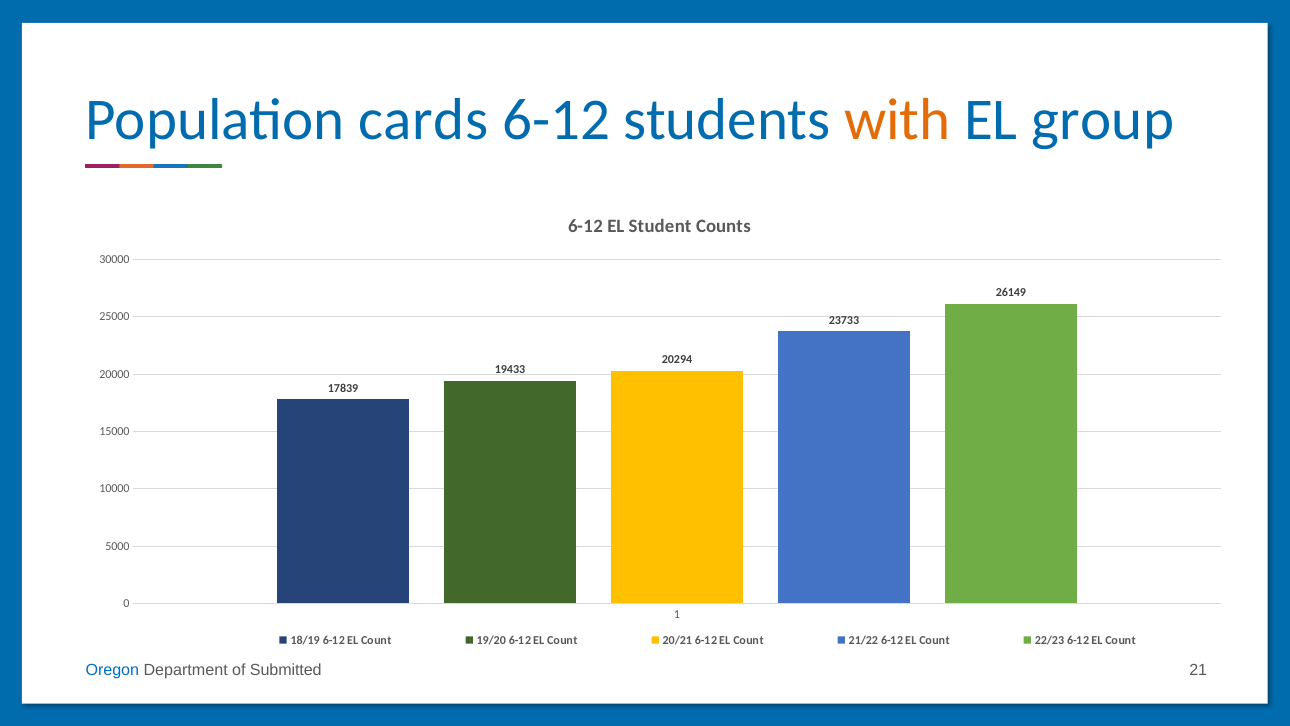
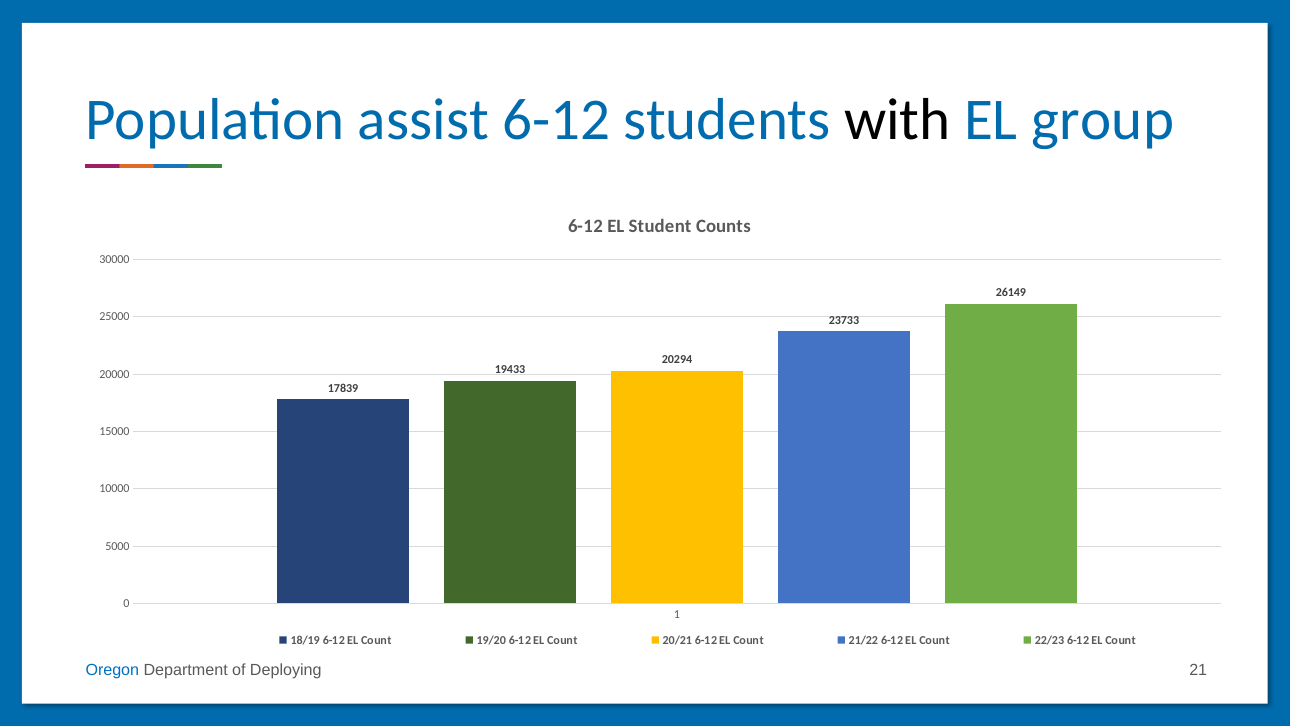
cards: cards -> assist (424, 120)
with colour: orange -> black (897, 120)
Submitted: Submitted -> Deploying (286, 670)
